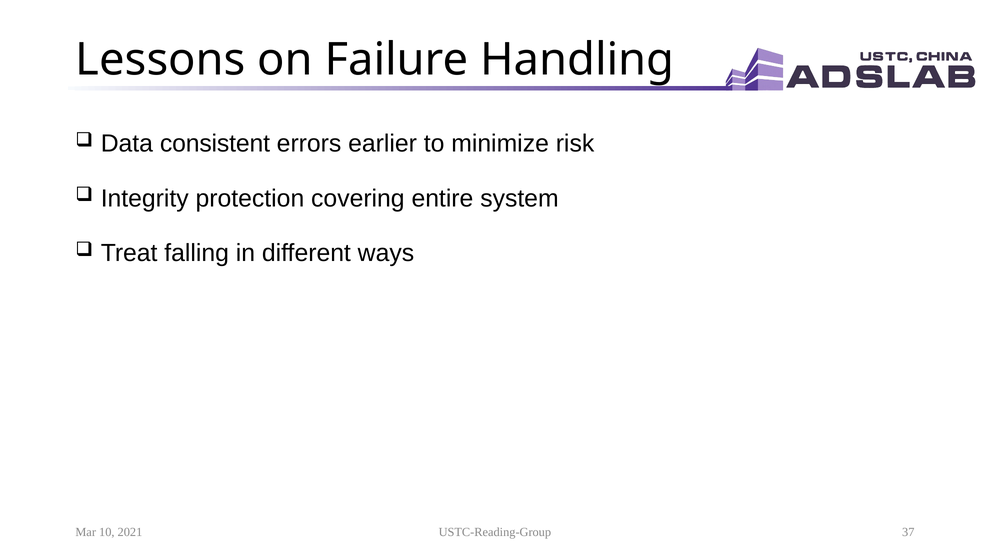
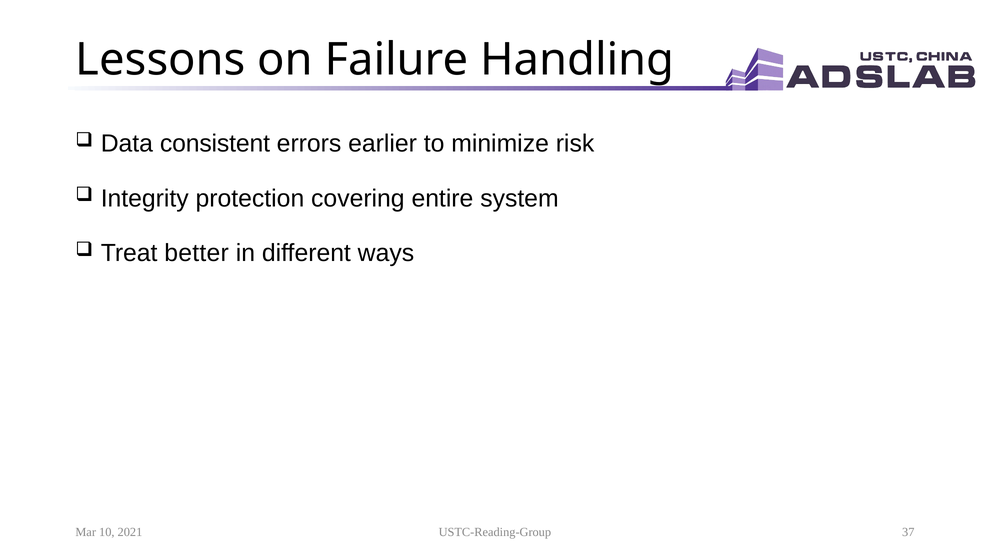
falling: falling -> better (197, 253)
